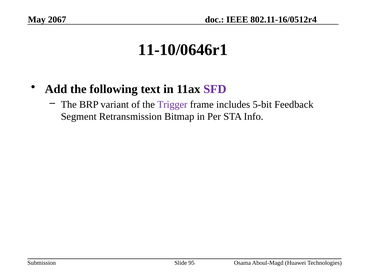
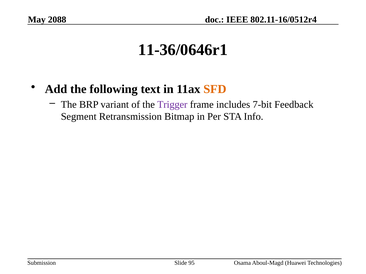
2067: 2067 -> 2088 (57, 20)
11-10/0646r1: 11-10/0646r1 -> 11-36/0646r1 (183, 50)
SFD colour: purple -> orange (215, 89)
5-bit: 5-bit -> 7-bit (262, 105)
